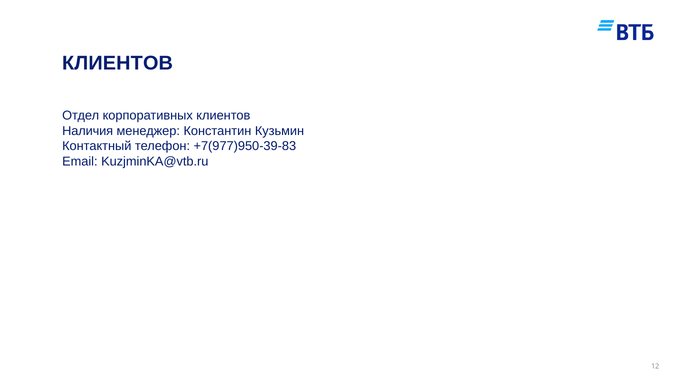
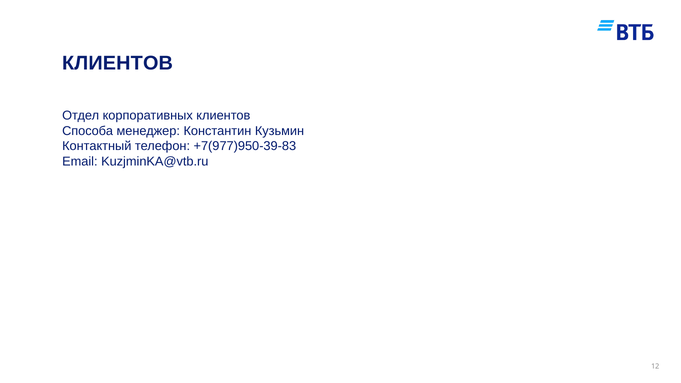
Наличия: Наличия -> Способа (88, 131)
